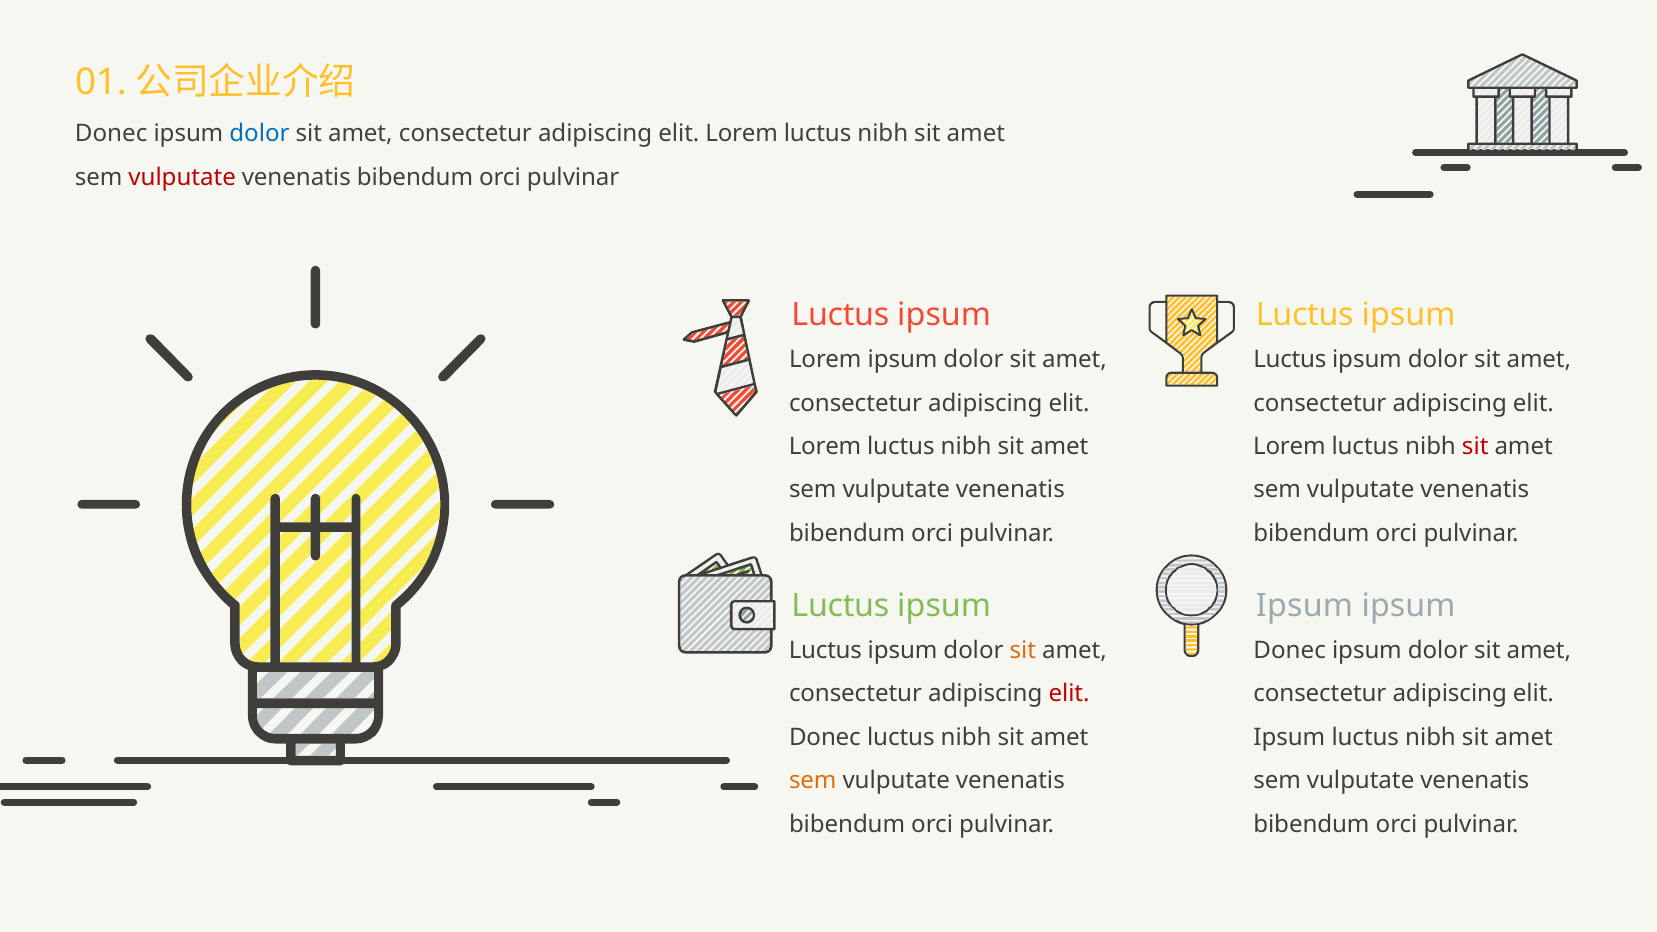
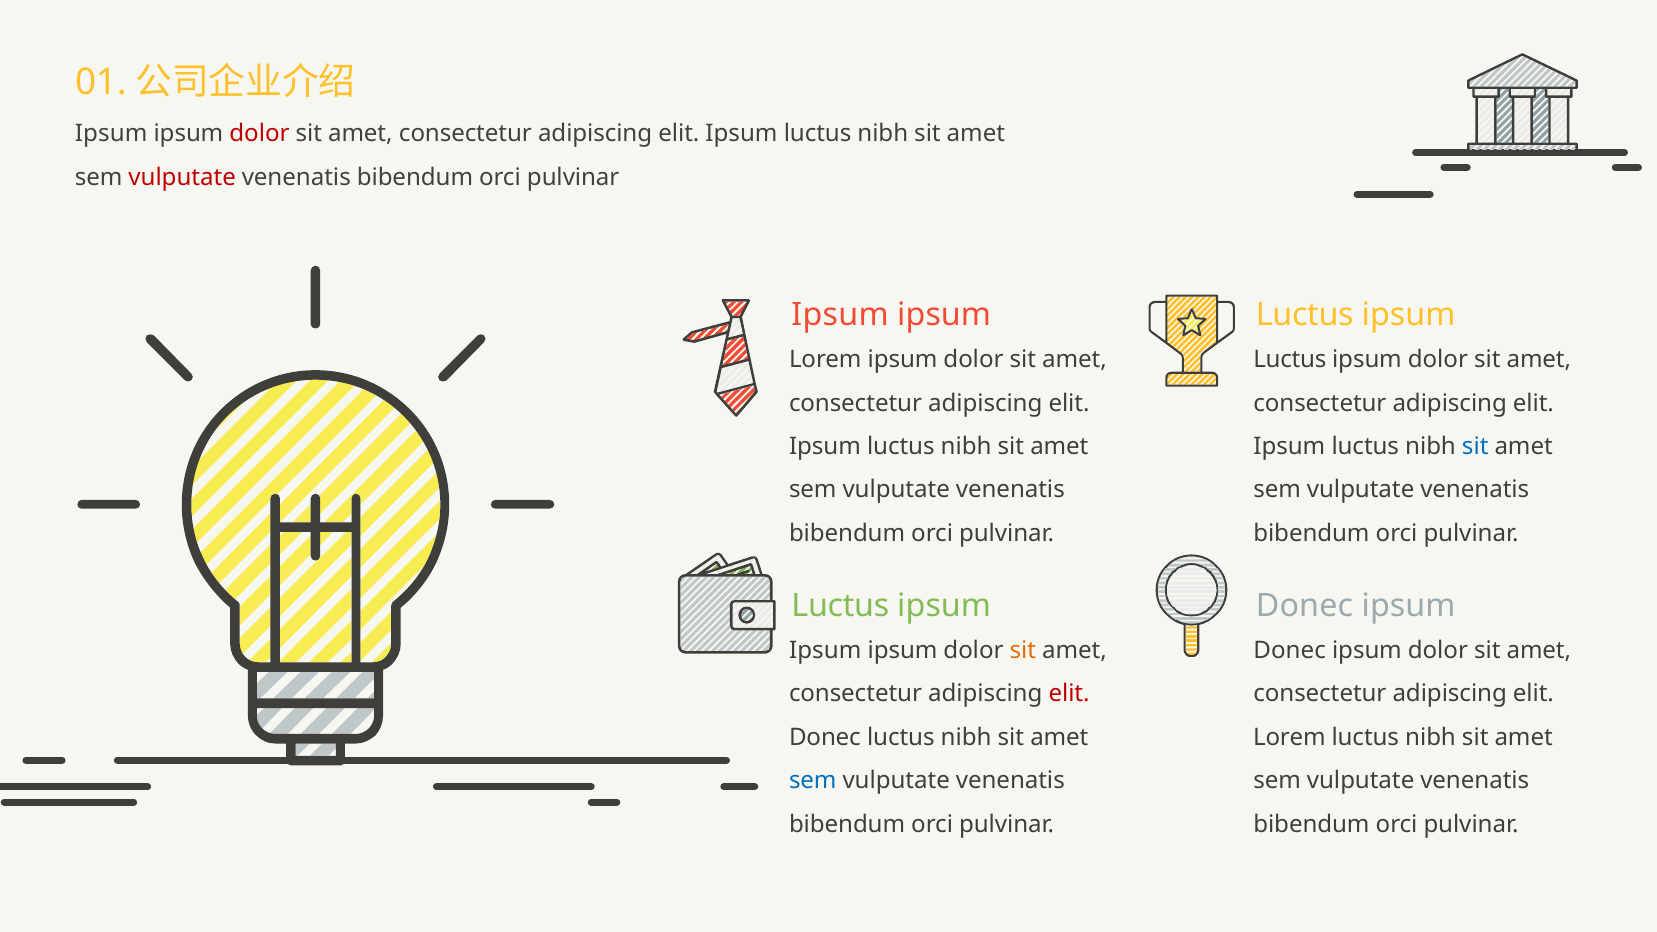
Donec: Donec -> Ipsum (111, 134)
dolor colour: blue -> red (259, 134)
Lorem: Lorem -> Ipsum (741, 134)
Luctus: Luctus -> Ipsum (840, 315)
Lorem: Lorem -> Ipsum (825, 447)
Lorem: Lorem -> Ipsum (1289, 447)
sit colour: red -> blue (1475, 447)
Ipsum: Ipsum -> Donec (1305, 606)
Luctus: Luctus -> Ipsum (825, 651)
Ipsum: Ipsum -> Lorem (1289, 737)
sem colour: orange -> blue (813, 781)
